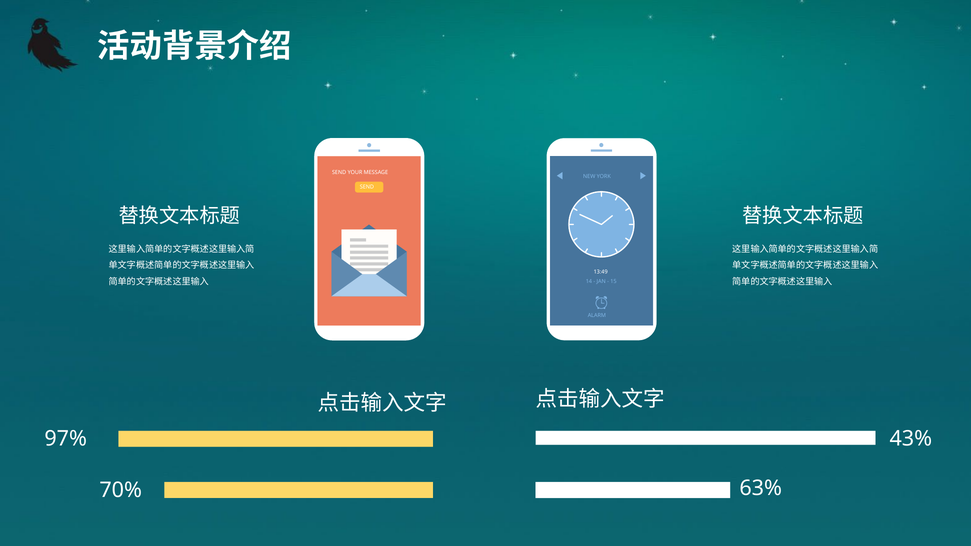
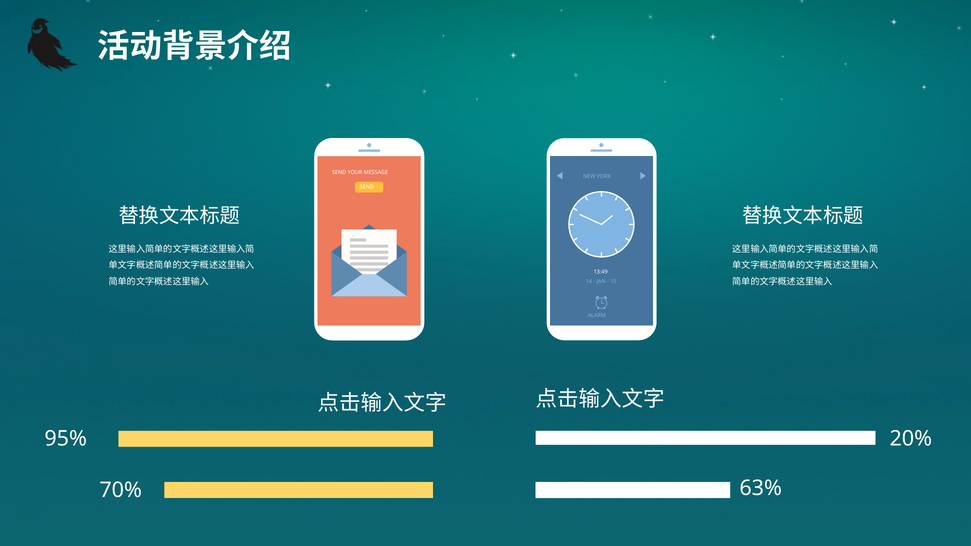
97%: 97% -> 95% (66, 439)
43%: 43% -> 20% (911, 439)
